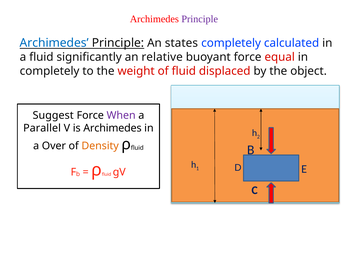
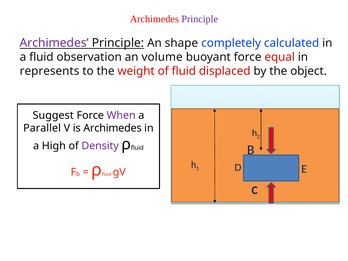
Archimedes colour: blue -> purple (54, 43)
states: states -> shape (181, 43)
significantly: significantly -> observation (89, 57)
relative: relative -> volume (162, 57)
completely: completely -> represents (50, 71)
Over: Over -> High (54, 146)
Density colour: orange -> purple (100, 146)
